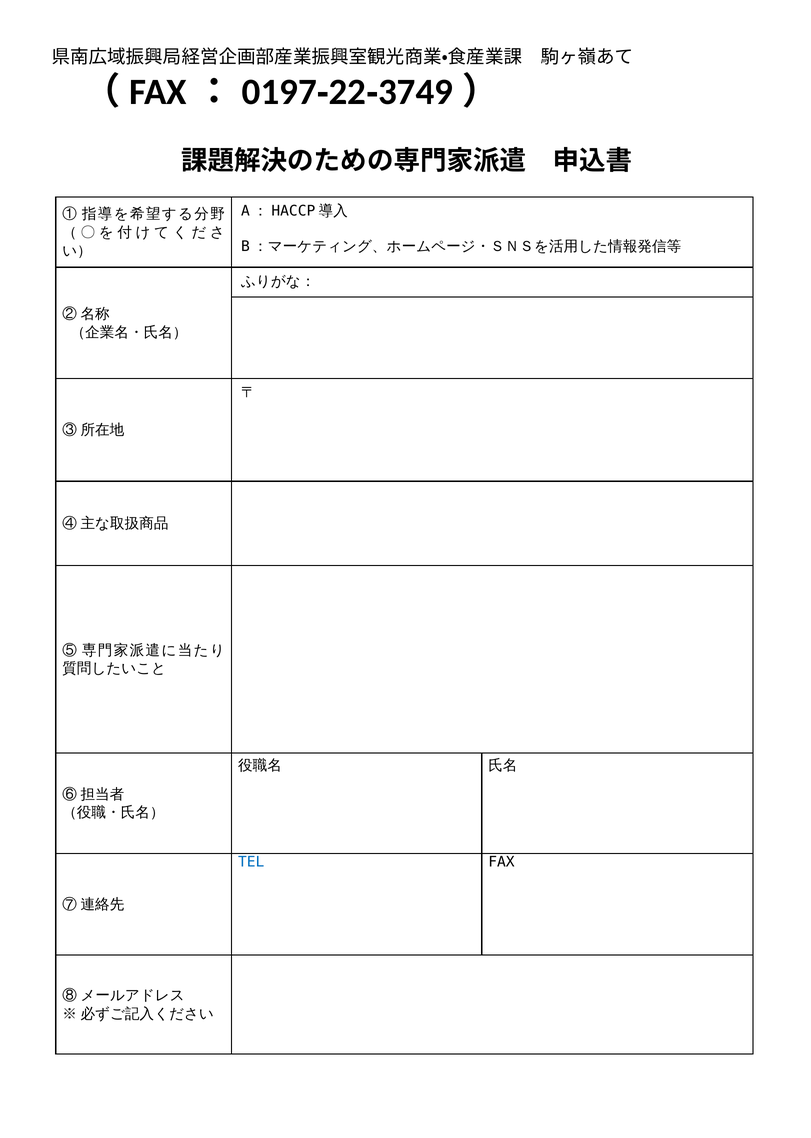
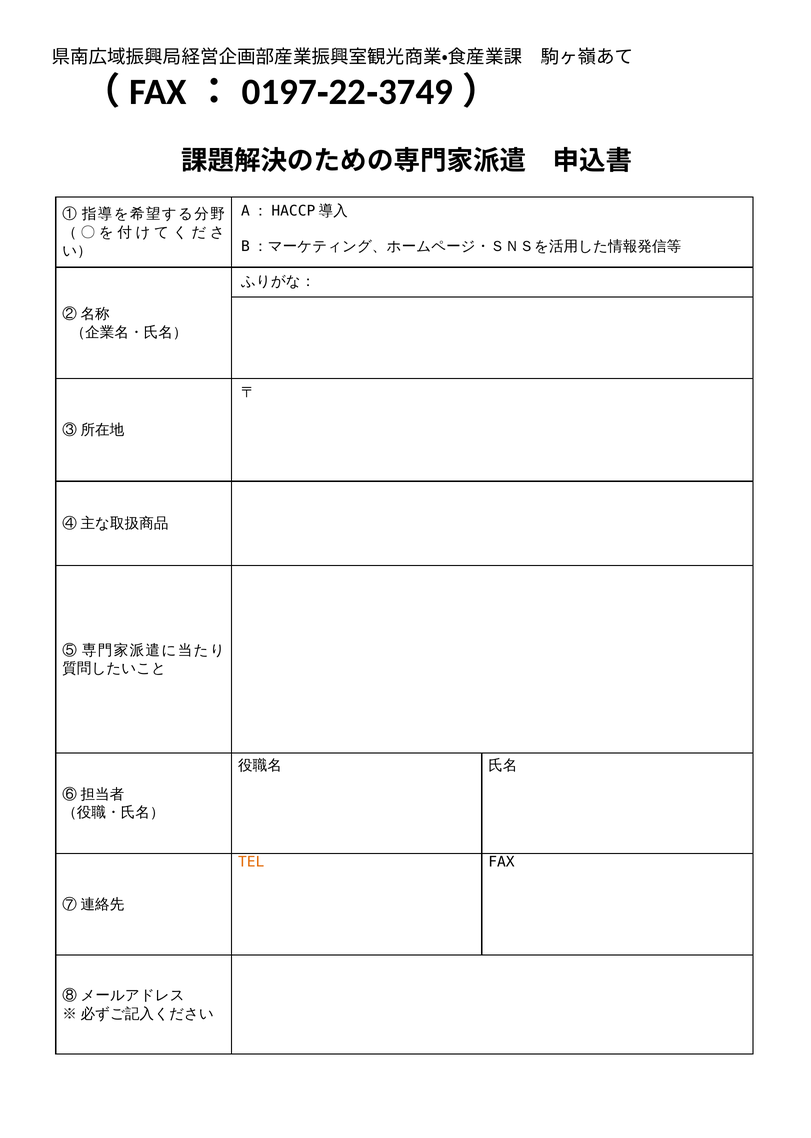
TEL colour: blue -> orange (251, 862)
